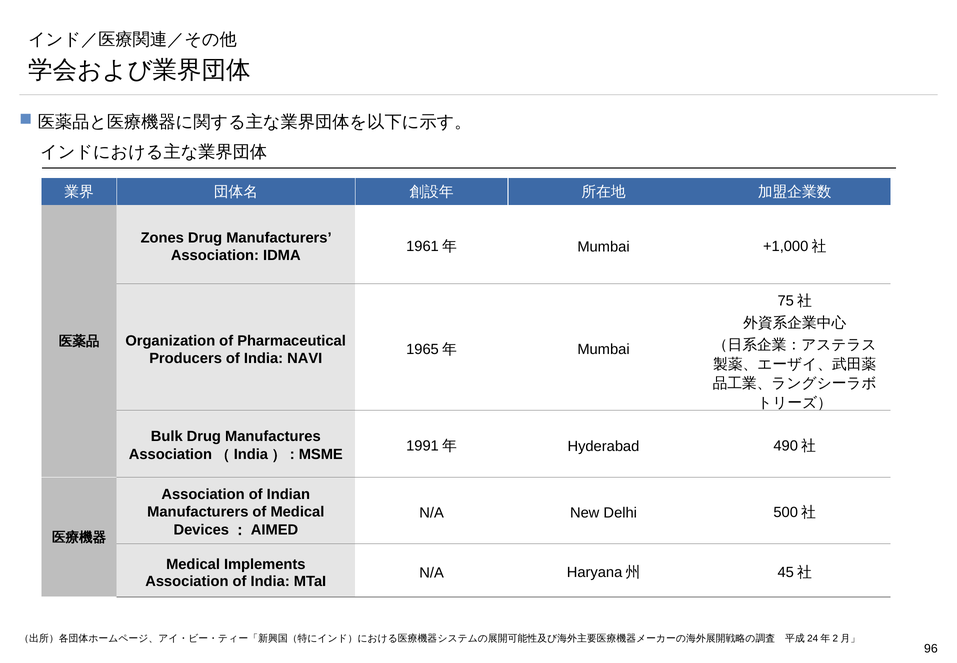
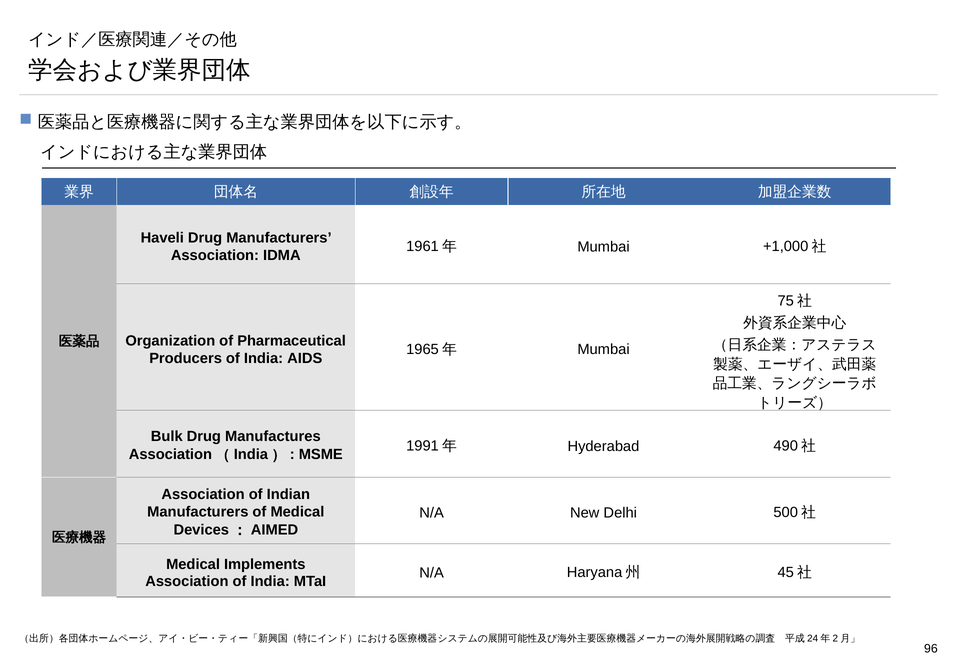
Zones: Zones -> Haveli (162, 238)
NAVI: NAVI -> AIDS (305, 358)
